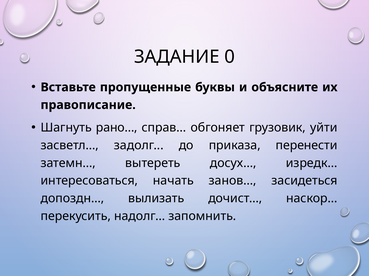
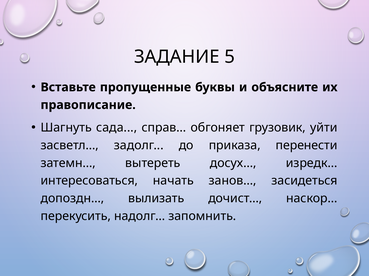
0: 0 -> 5 (230, 57)
рано: рано -> сада (117, 128)
